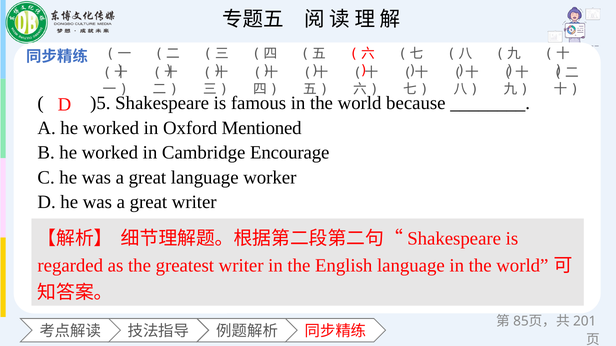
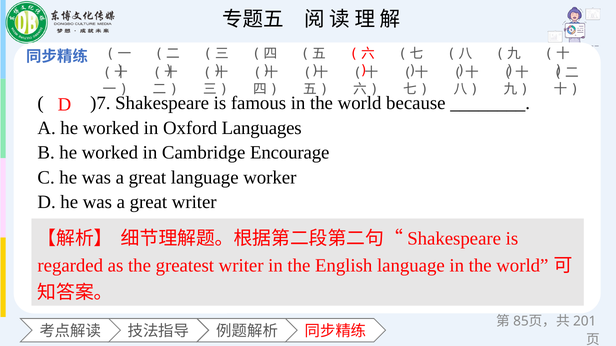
)5: )5 -> )7 (100, 103)
Mentioned: Mentioned -> Languages (262, 128)
